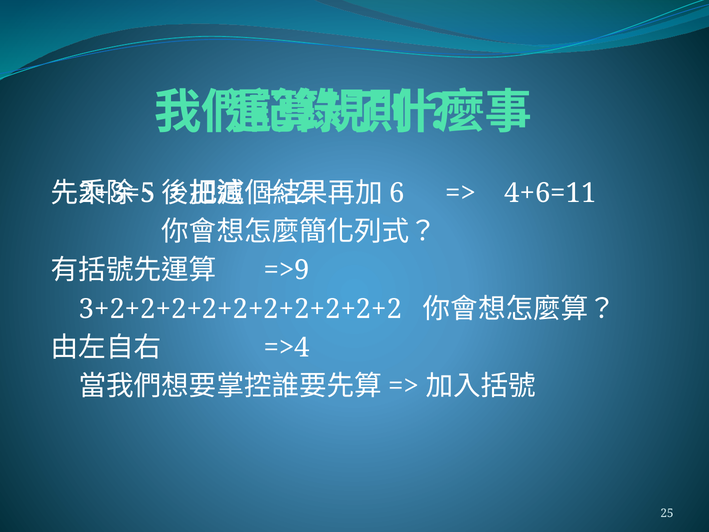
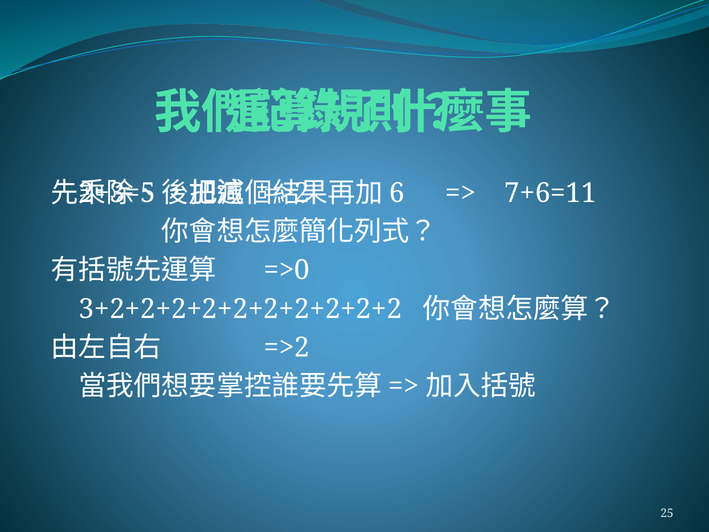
4+6=11: 4+6=11 -> 7+6=11 (550, 193)
=>9: =>9 -> =>0 (287, 270)
=>4: =>4 -> =>2 (287, 347)
